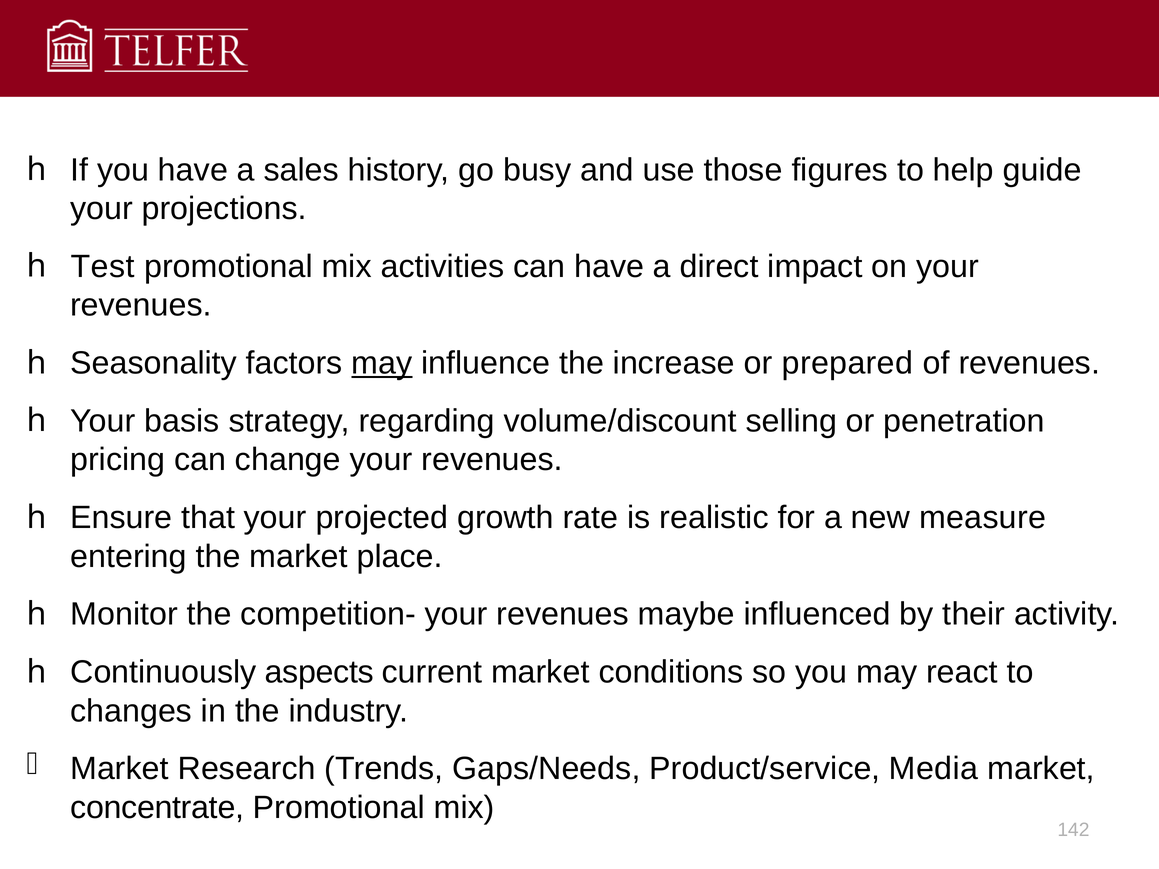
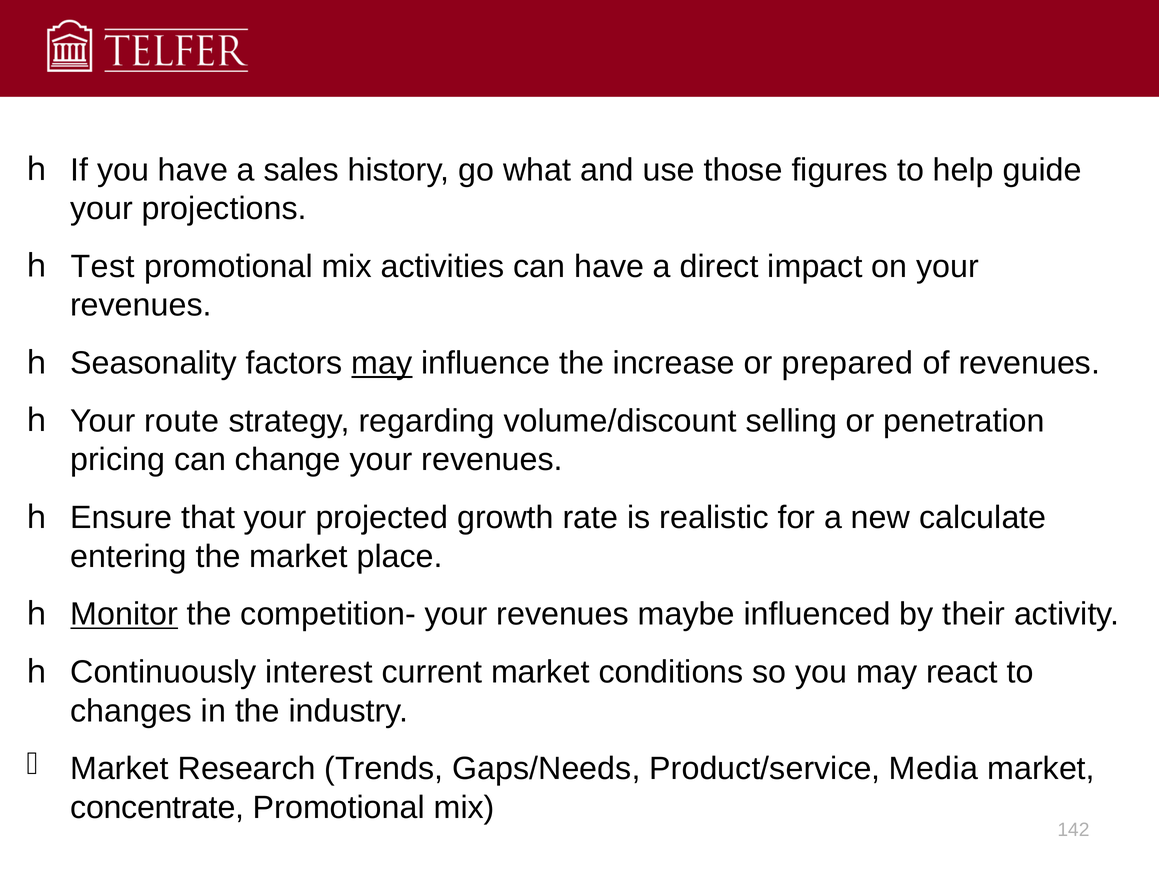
busy: busy -> what (537, 170)
basis: basis -> route (182, 421)
measure: measure -> calculate (983, 518)
Monitor underline: none -> present (124, 615)
aspects: aspects -> interest (319, 672)
